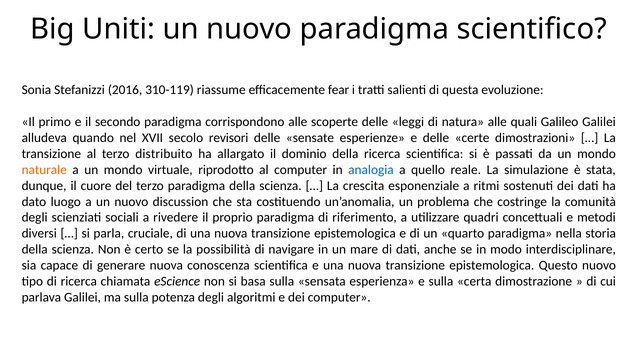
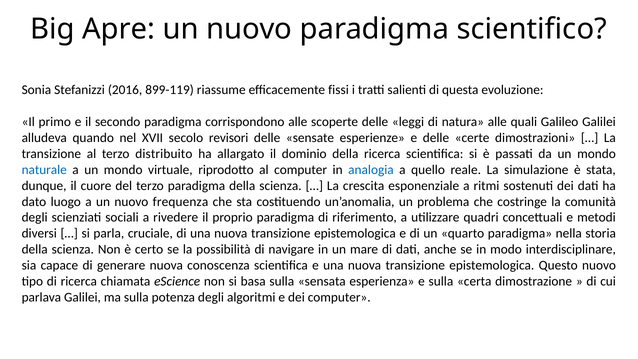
Uniti: Uniti -> Apre (119, 29)
310-119: 310-119 -> 899-119 (170, 90)
fear: fear -> fissi (338, 90)
naturale colour: orange -> blue (44, 170)
discussion: discussion -> frequenza (180, 202)
